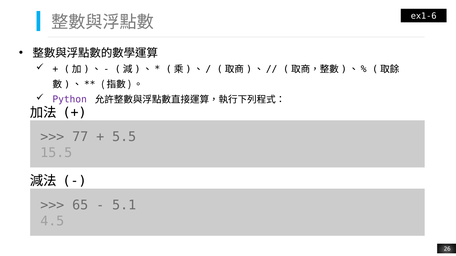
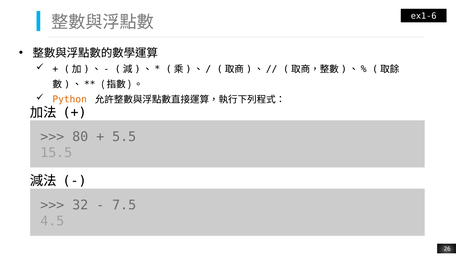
Python colour: purple -> orange (70, 100)
77: 77 -> 80 (80, 137)
65: 65 -> 32 (80, 206)
5.1: 5.1 -> 7.5 (124, 206)
